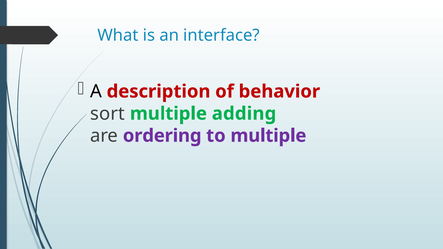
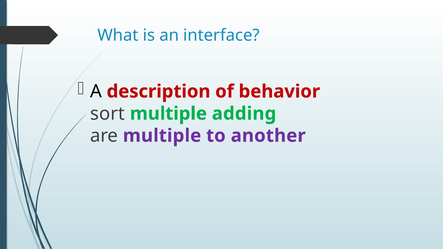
are ordering: ordering -> multiple (162, 136)
to multiple: multiple -> another (268, 136)
